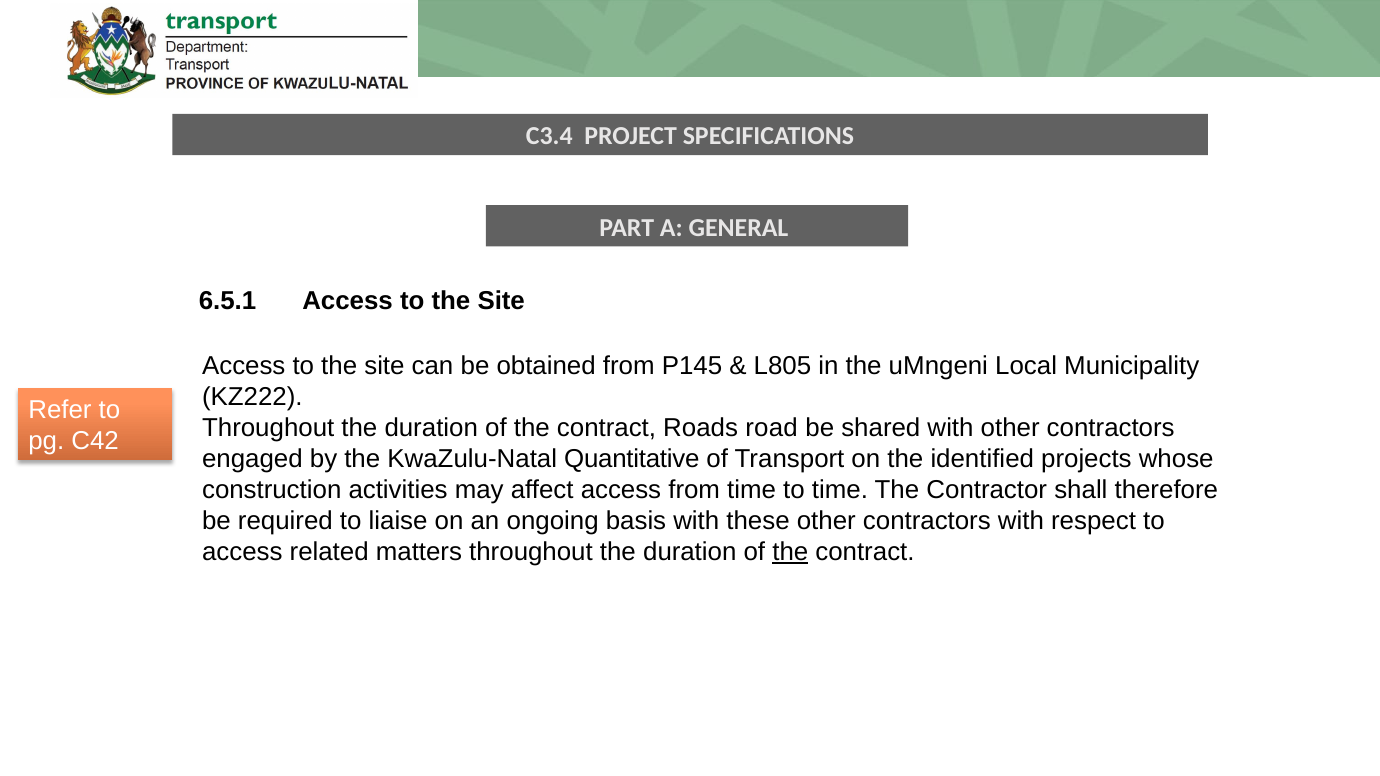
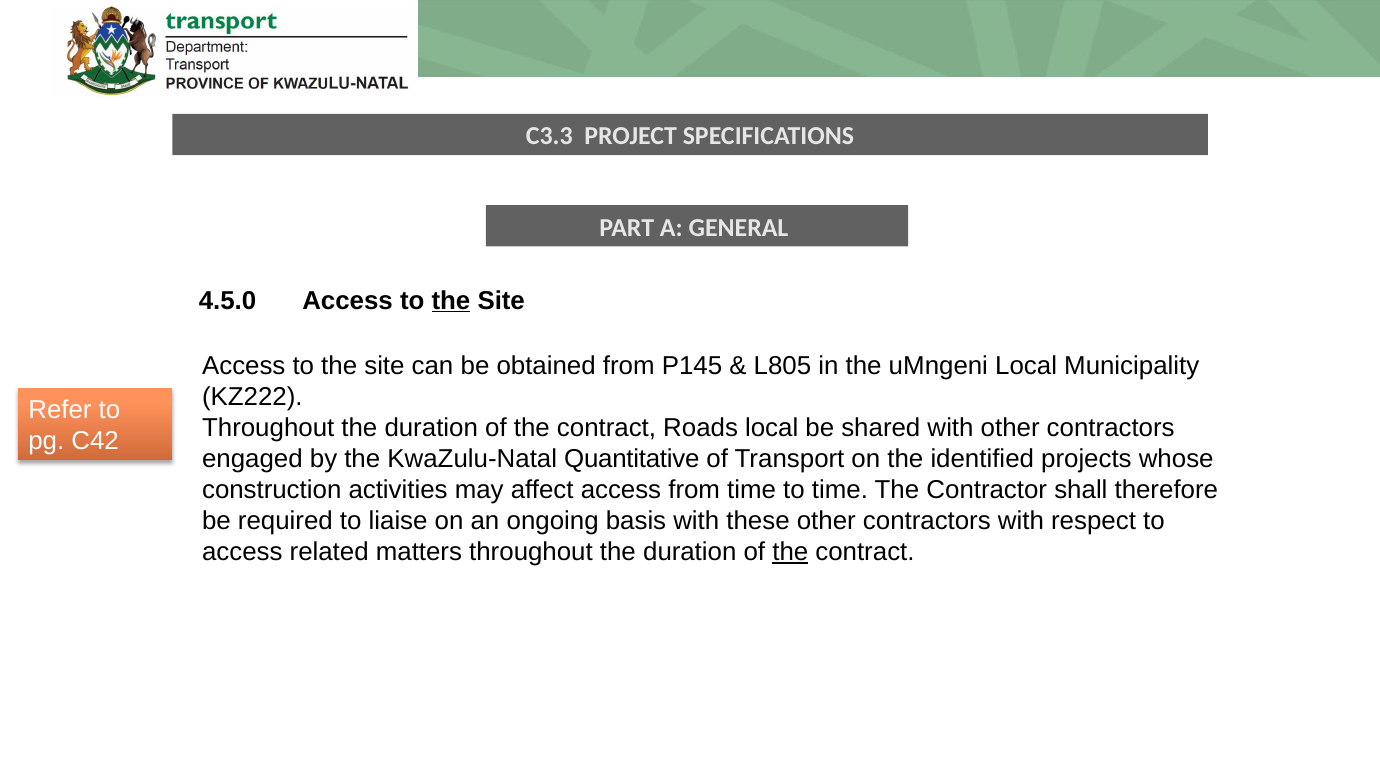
C3.4: C3.4 -> C3.3 (549, 136)
6.5.1: 6.5.1 -> 4.5.0 (228, 301)
the underline: none -> present (451, 301)
Roads road: road -> local (772, 428)
